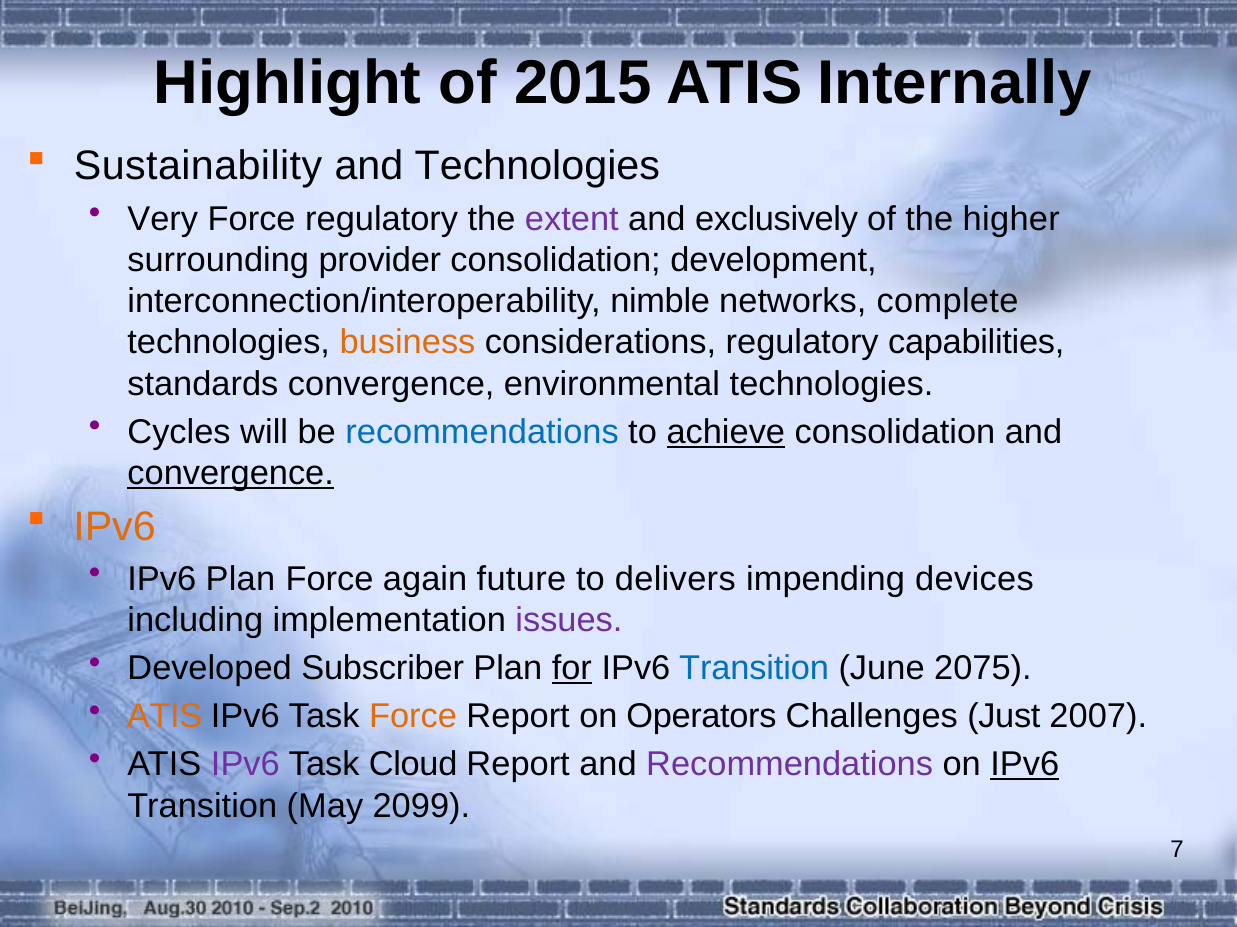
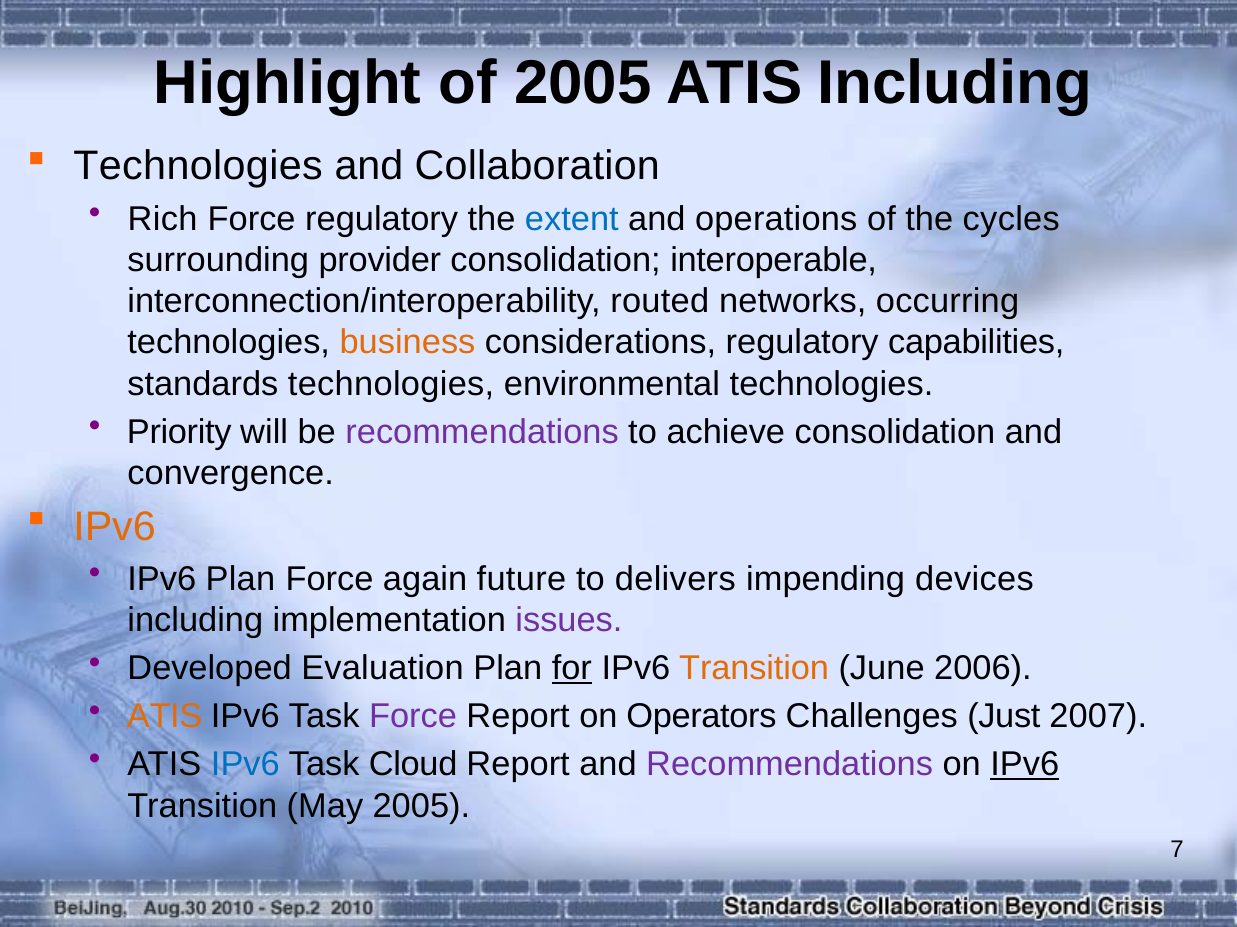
of 2015: 2015 -> 2005 (583, 83)
ATIS Internally: Internally -> Including (955, 83)
Sustainability: Sustainability -> Technologies (198, 167)
and Technologies: Technologies -> Collaboration (537, 167)
Very: Very -> Rich (163, 219)
extent colour: purple -> blue (572, 219)
exclusively: exclusively -> operations (776, 219)
higher: higher -> cycles (1011, 219)
development: development -> interoperable (774, 260)
nimble: nimble -> routed (660, 302)
complete: complete -> occurring (948, 302)
standards convergence: convergence -> technologies (391, 384)
Cycles: Cycles -> Priority (179, 432)
recommendations colour: blue -> purple (482, 432)
achieve underline: present -> none (726, 432)
convergence underline: present -> none (231, 473)
Subscriber: Subscriber -> Evaluation (383, 669)
Transition colour: blue -> orange (754, 669)
2075: 2075 -> 2006 (983, 669)
Force colour: orange -> purple (413, 717)
IPv6 colour: purple -> blue (245, 765)
May 2099: 2099 -> 2005 (421, 806)
